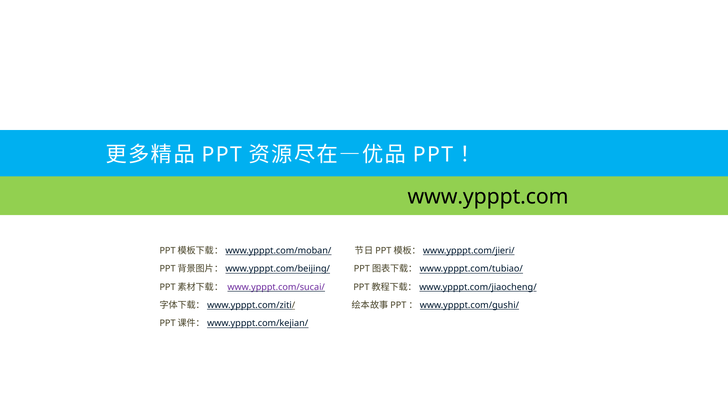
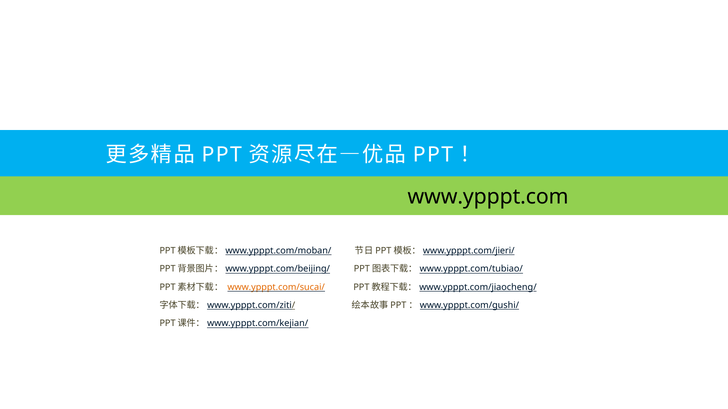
www.ypppt.com/sucai/ colour: purple -> orange (276, 287)
